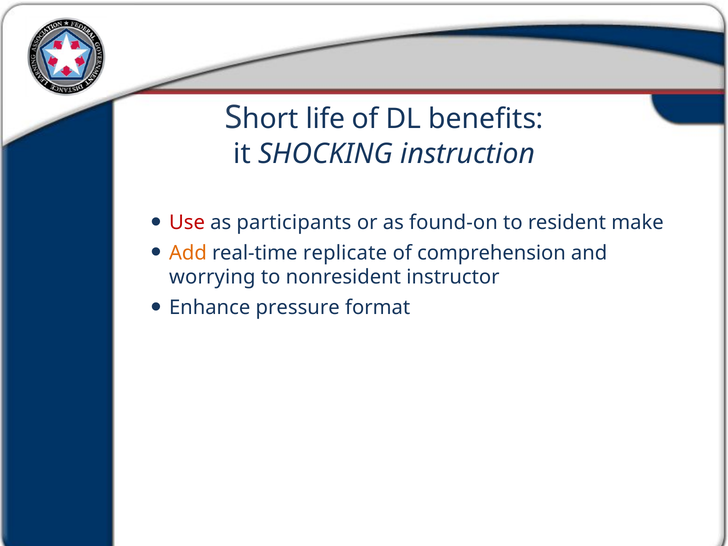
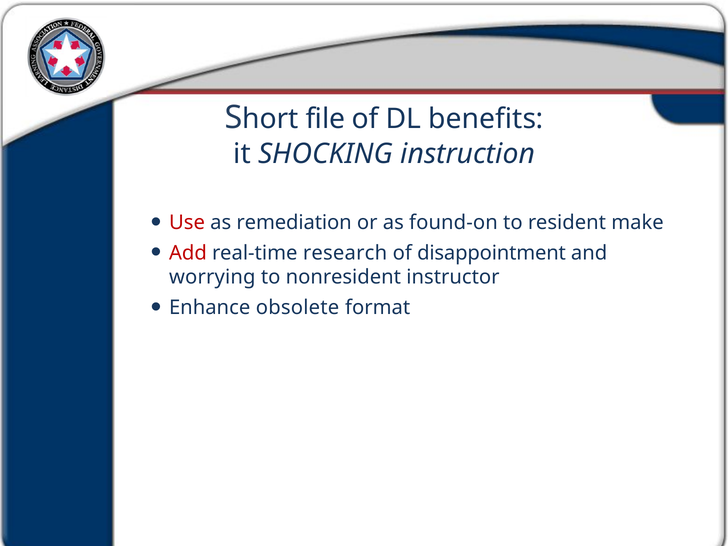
life: life -> file (325, 119)
participants: participants -> remediation (294, 223)
Add colour: orange -> red (188, 253)
replicate: replicate -> research (345, 253)
comprehension: comprehension -> disappointment (492, 253)
pressure: pressure -> obsolete (298, 308)
